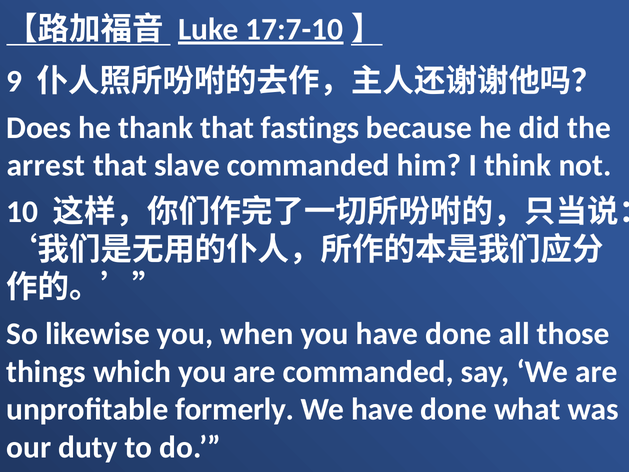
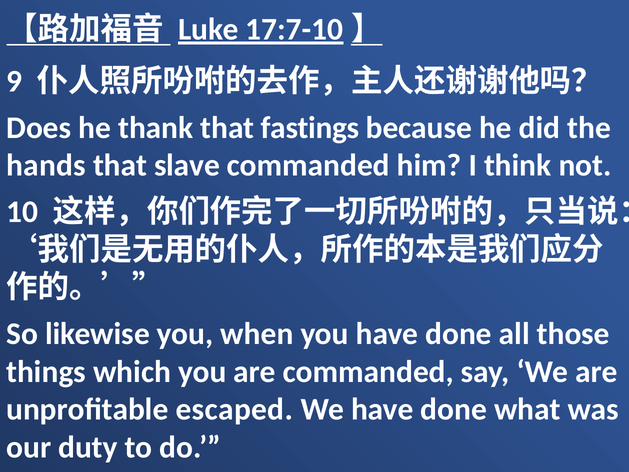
arrest: arrest -> hands (46, 165)
formerly: formerly -> escaped (234, 409)
